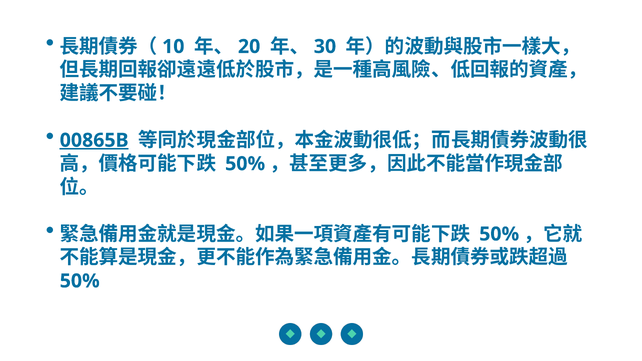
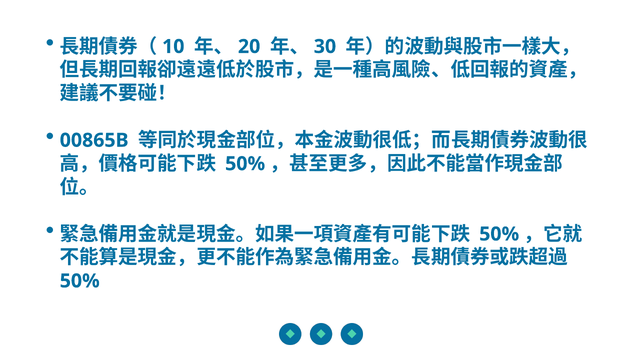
00865B underline: present -> none (94, 140)
